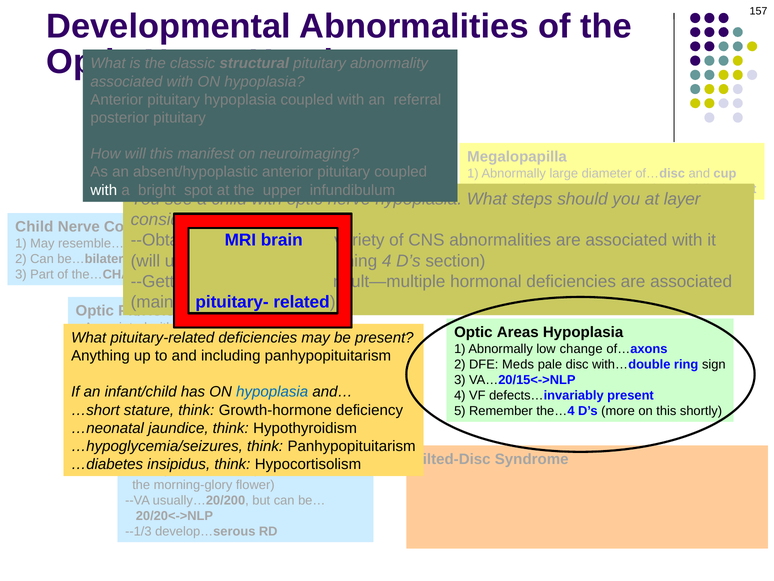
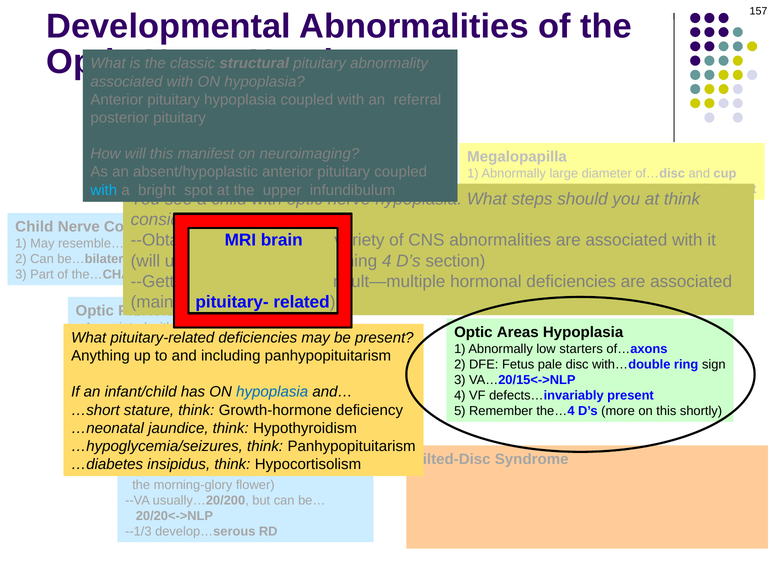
with colour: white -> light blue (104, 190)
at layer: layer -> think (682, 199)
change: change -> starters (581, 349)
Meds: Meds -> Fetus (518, 364)
